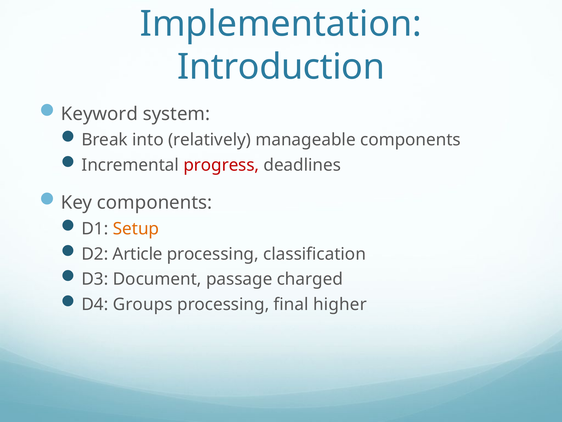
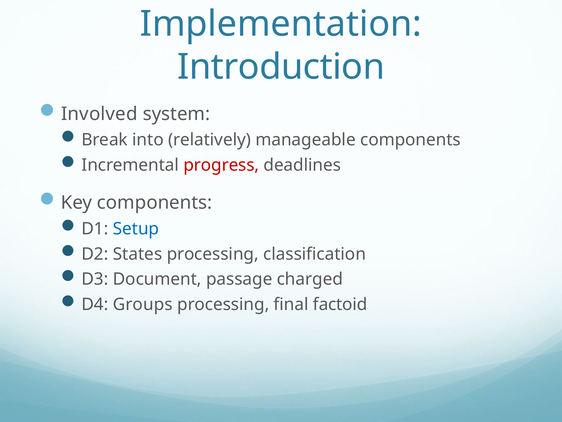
Keyword: Keyword -> Involved (99, 114)
Setup colour: orange -> blue (136, 228)
Article: Article -> States (138, 254)
higher: higher -> factoid (340, 304)
